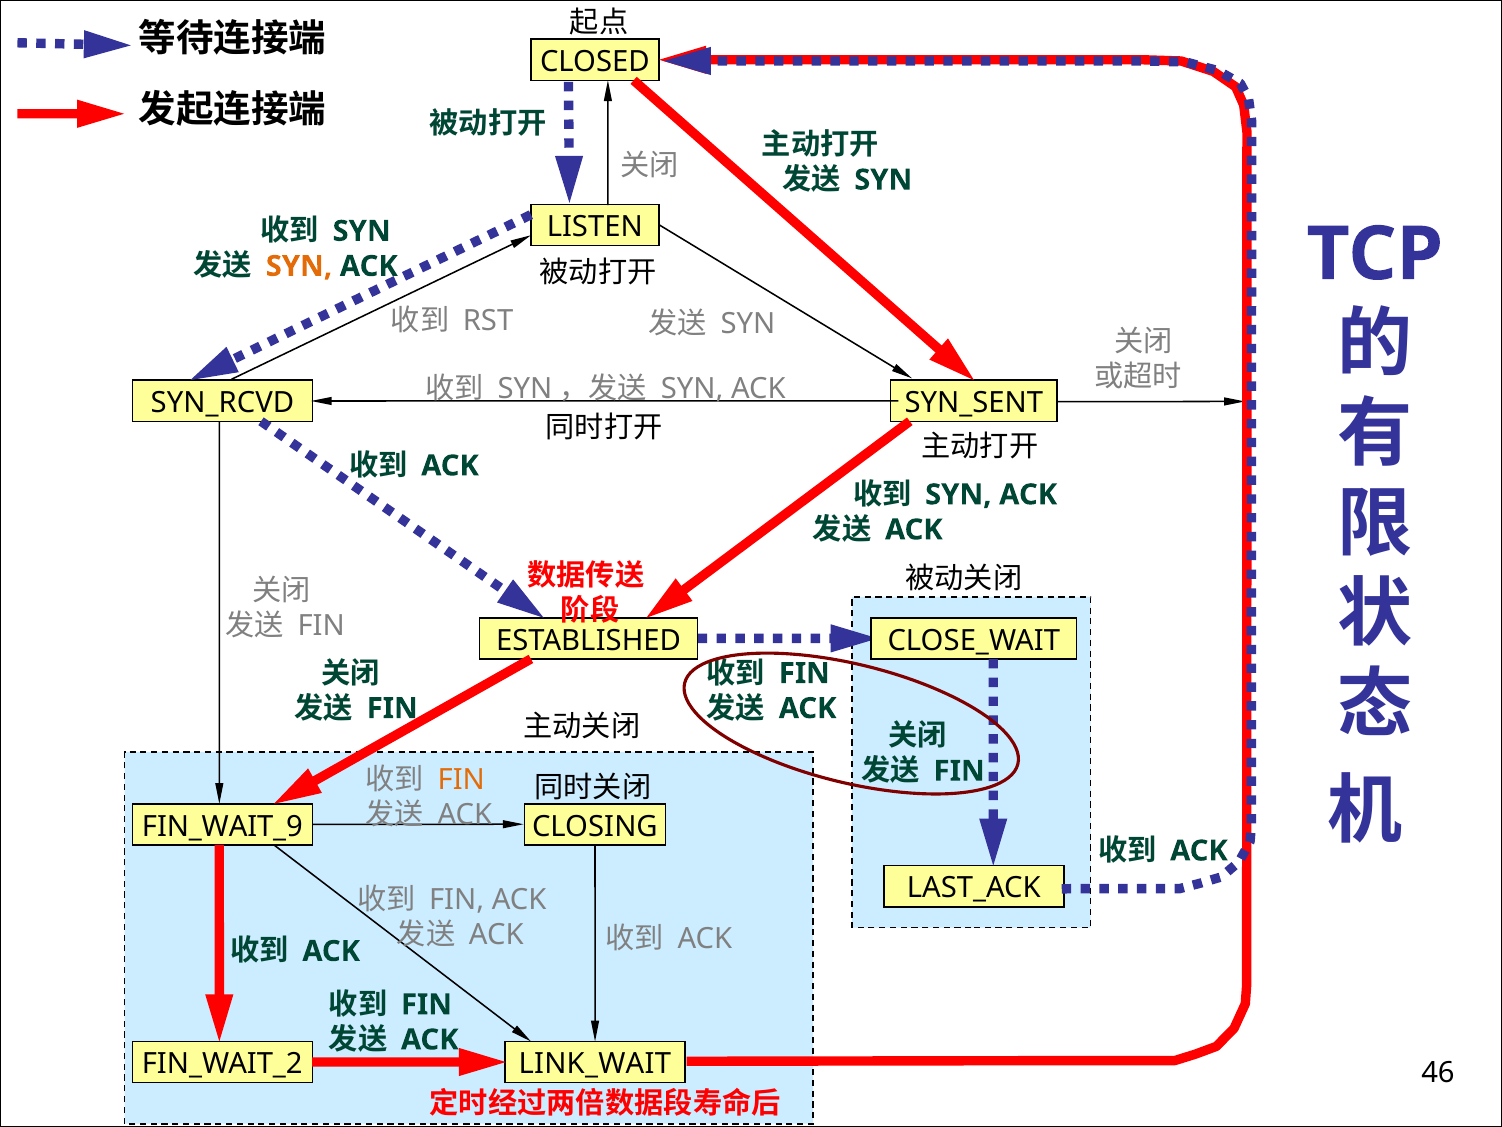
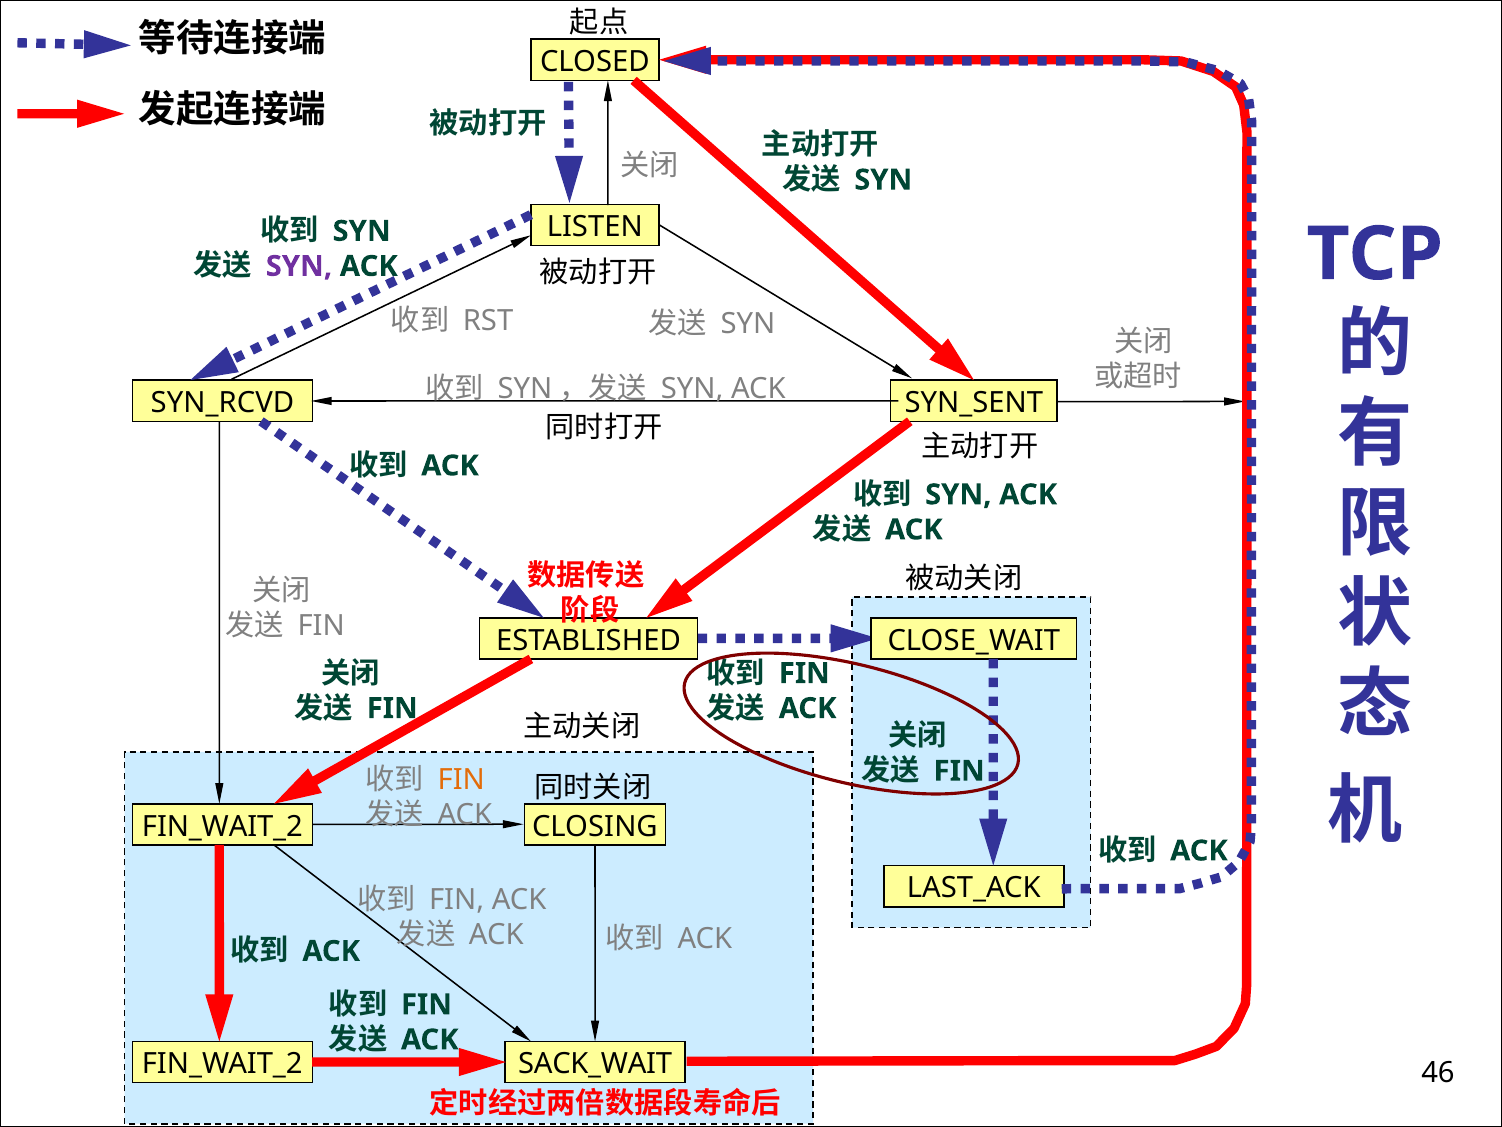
SYN colour: orange -> purple (299, 266)
FIN_WAIT_9: FIN_WAIT_9 -> FIN_WAIT_2 (222, 826)
LINK_WAIT: LINK_WAIT -> SACK_WAIT (595, 1064)
